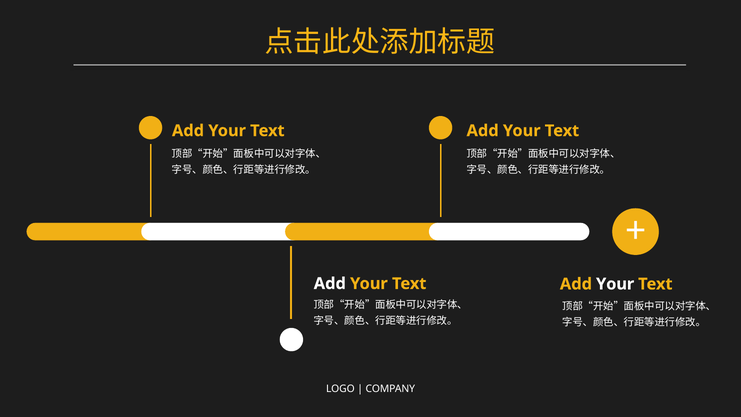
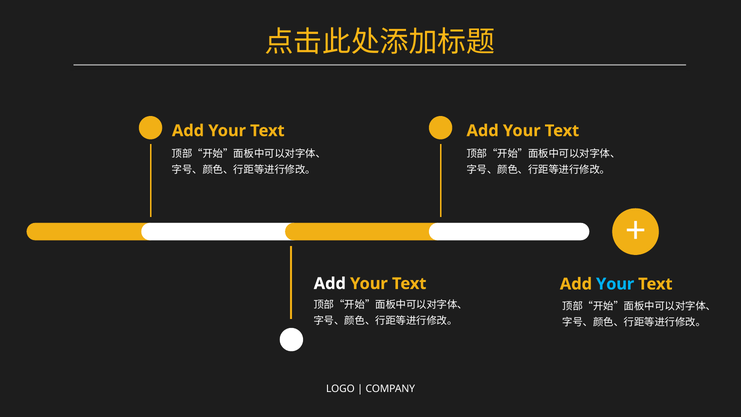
Your colour: white -> light blue (615, 284)
